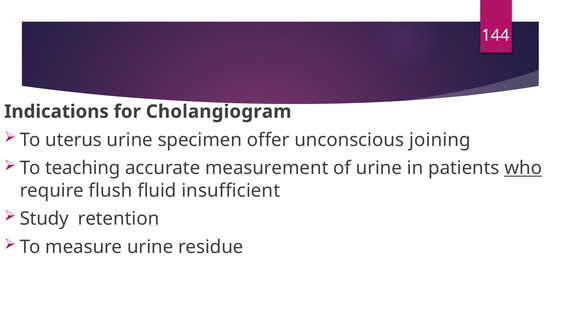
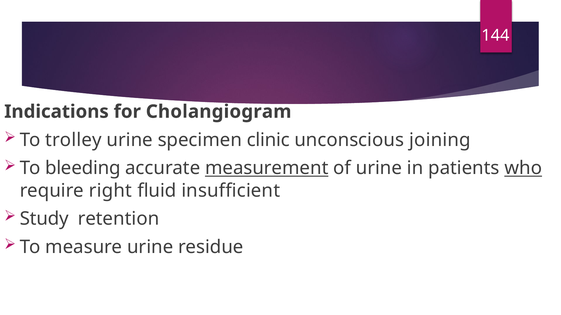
uterus: uterus -> trolley (73, 140)
offer: offer -> clinic (268, 140)
teaching: teaching -> bleeding (83, 168)
measurement underline: none -> present (267, 168)
flush: flush -> right (110, 191)
